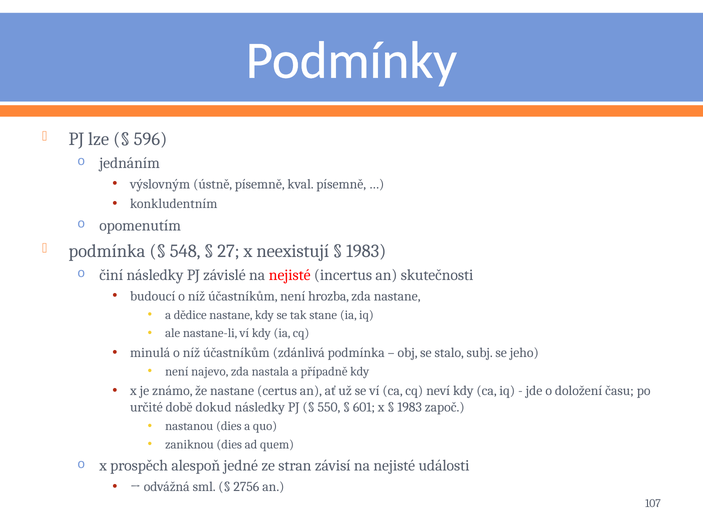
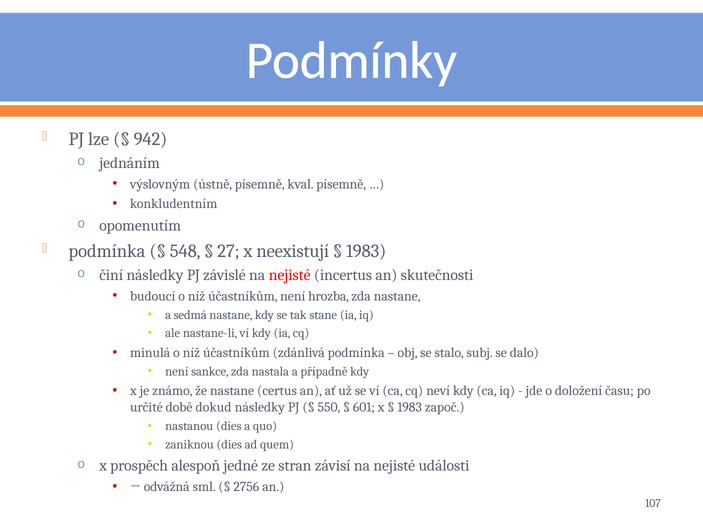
596: 596 -> 942 (150, 139)
dědice: dědice -> sedmá (190, 315)
jeho: jeho -> dalo (524, 353)
najevo: najevo -> sankce (210, 372)
